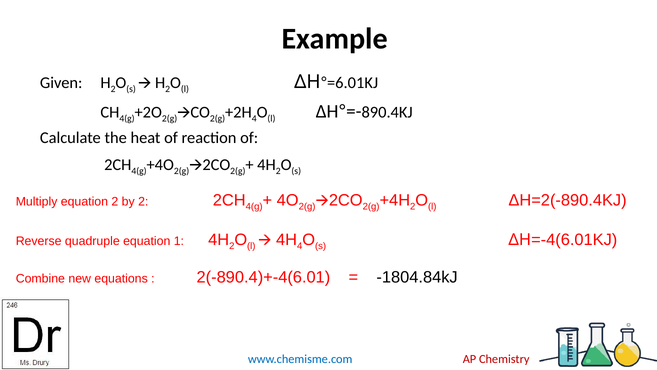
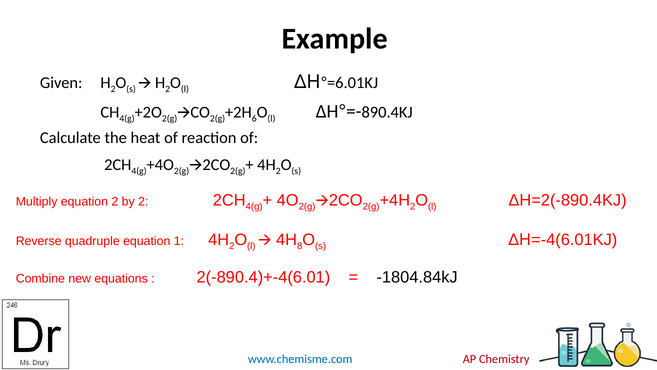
4: 4 -> 6 (254, 119)
4: 4 -> 8 (300, 246)
